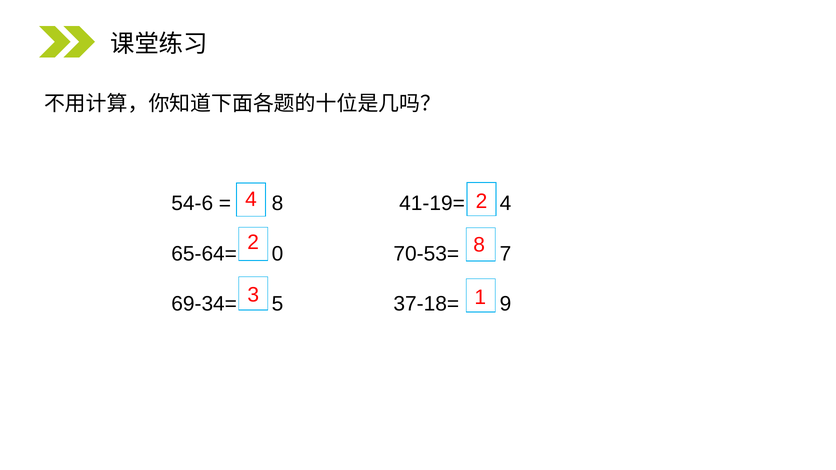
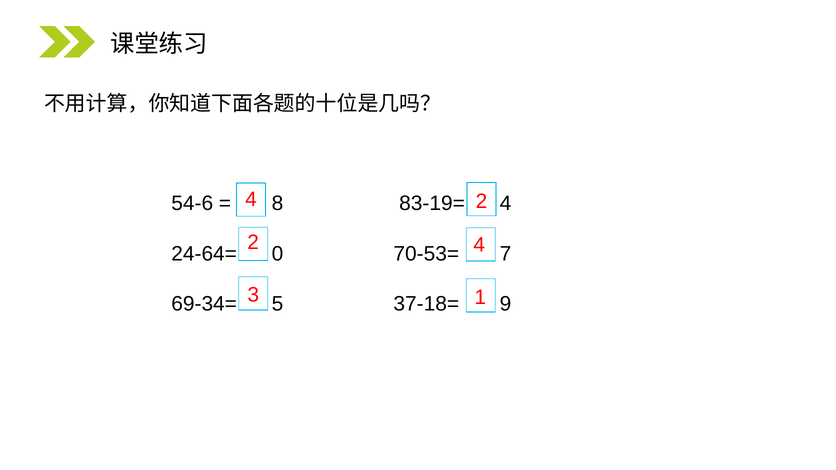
41-19=: 41-19= -> 83-19= (432, 204)
8: 8 -> 4 (479, 245)
65-64=: 65-64= -> 24-64= (204, 254)
